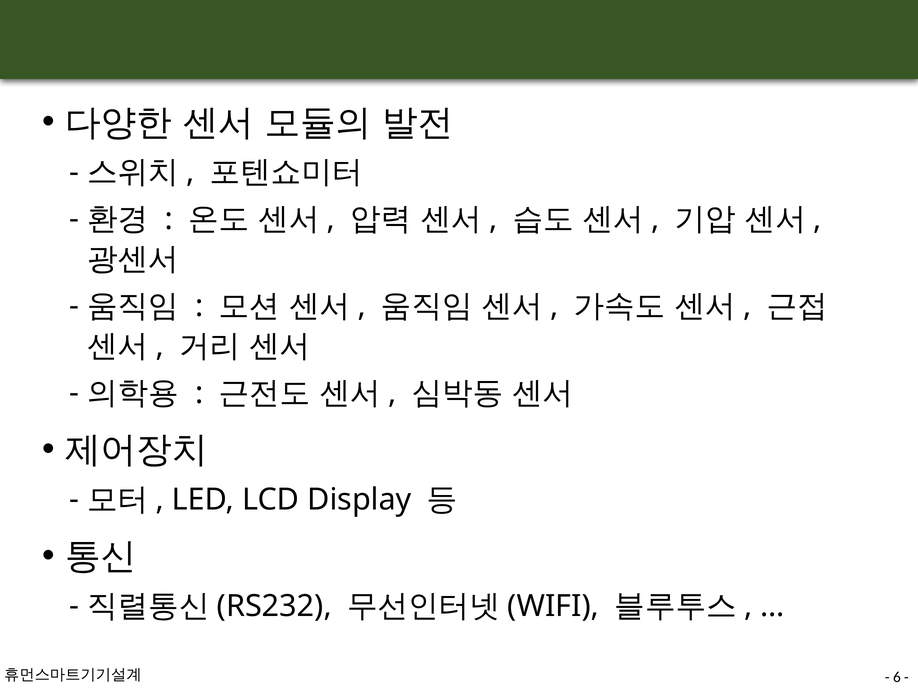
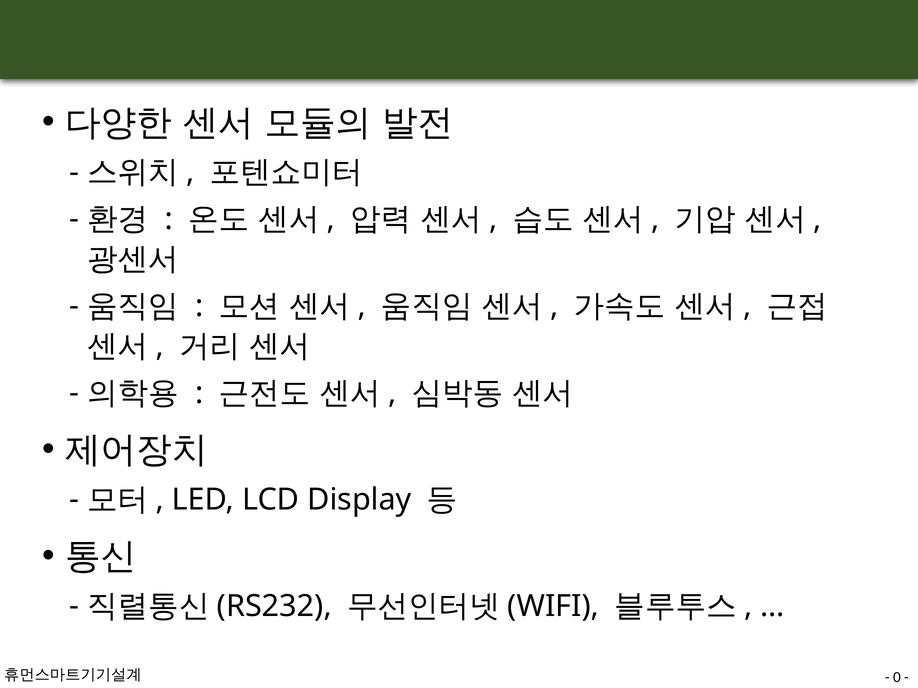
6: 6 -> 0 (897, 678)
